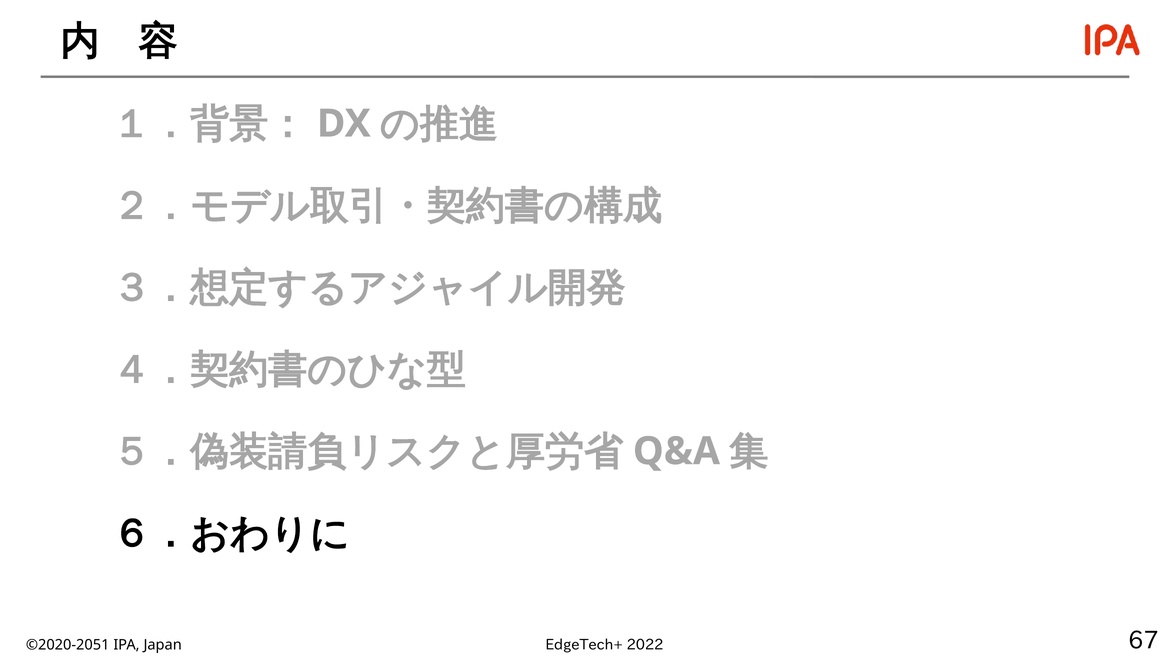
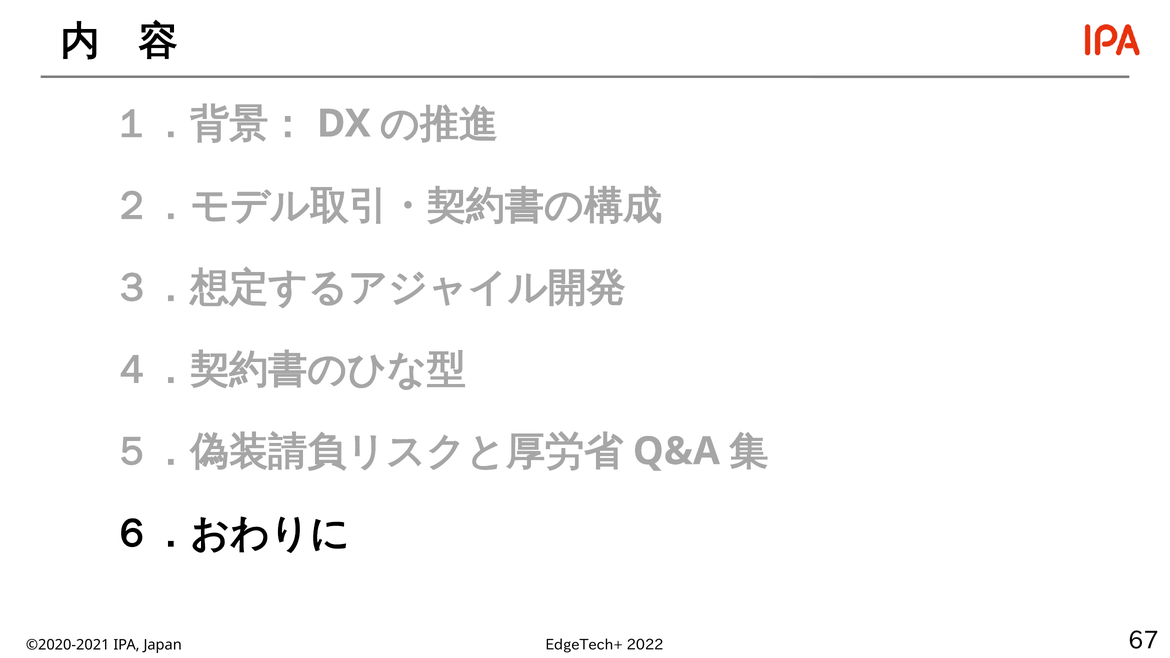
©2020-2051: ©2020-2051 -> ©2020-2021 (68, 645)
